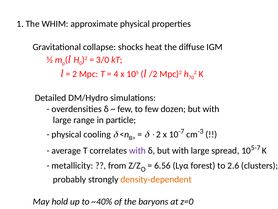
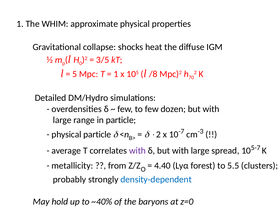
3/0: 3/0 -> 3/5 (103, 60)
2: 2 -> 5 (75, 74)
4: 4 -> 1 (116, 74)
/2: /2 -> /8 (153, 74)
physical cooling: cooling -> particle (97, 134)
6.56: 6.56 -> 4.40 (162, 165)
2.6: 2.6 -> 5.5 (233, 165)
density-dependent colour: orange -> blue (156, 179)
